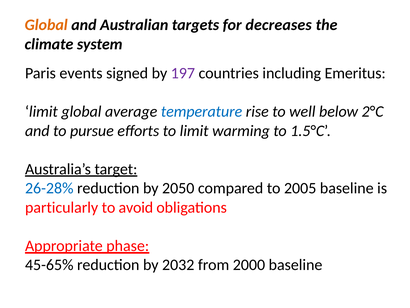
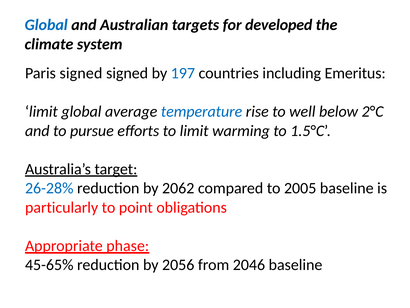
Global colour: orange -> blue (46, 25)
decreases: decreases -> developed (279, 25)
Paris events: events -> signed (81, 73)
197 colour: purple -> blue (183, 73)
2050: 2050 -> 2062 (178, 188)
avoid: avoid -> point (136, 207)
2032: 2032 -> 2056 (178, 265)
2000: 2000 -> 2046 (249, 265)
